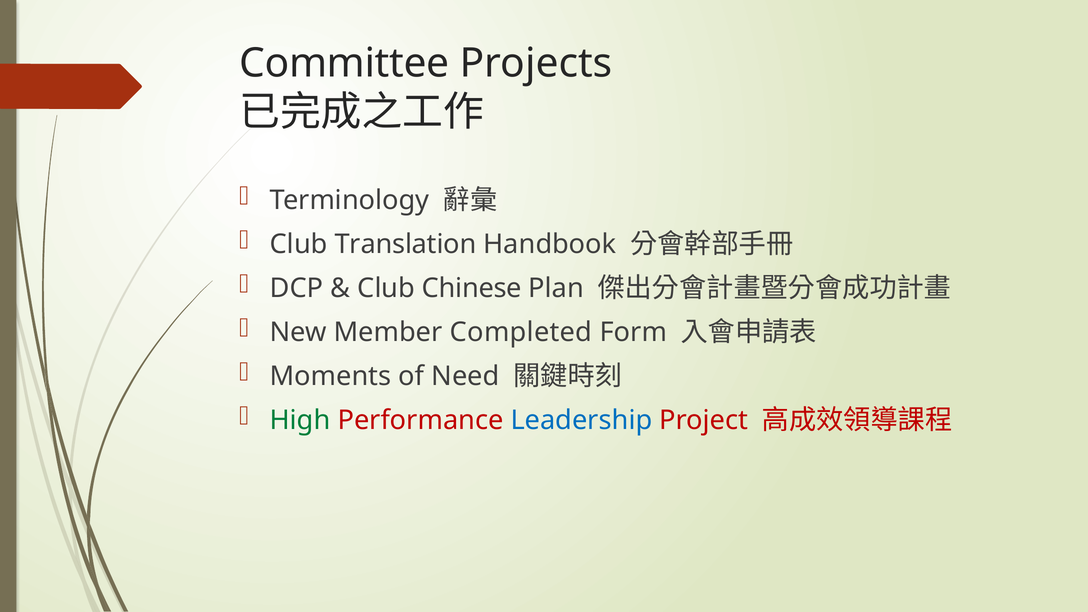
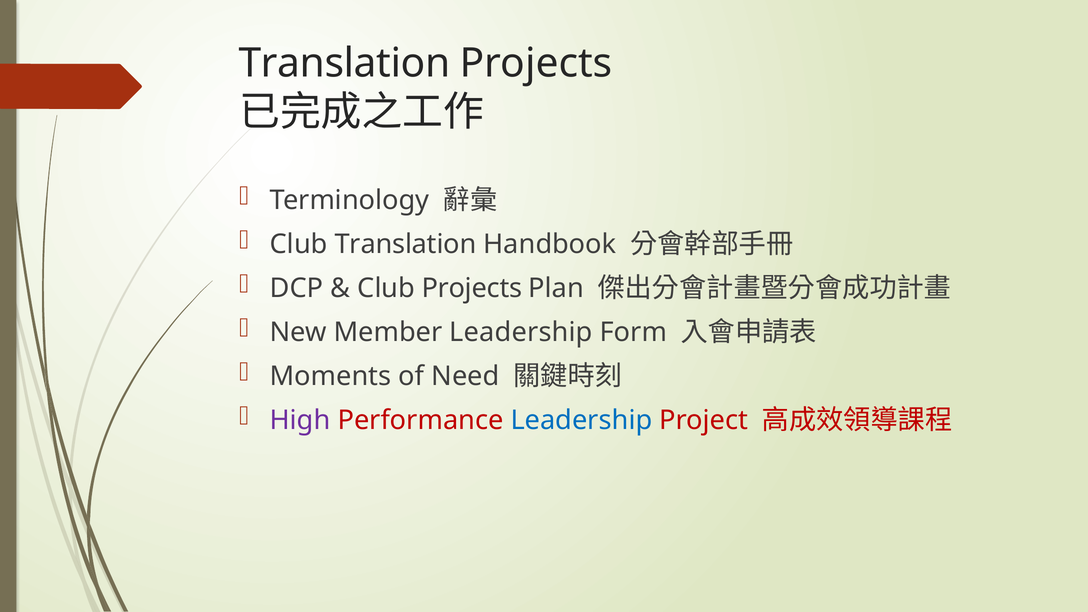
Committee: Committee -> Translation (344, 63)
Club Chinese: Chinese -> Projects (472, 288)
Member Completed: Completed -> Leadership (521, 332)
High colour: green -> purple (300, 420)
